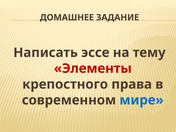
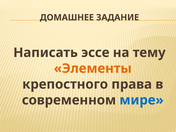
Элементы colour: red -> orange (93, 68)
